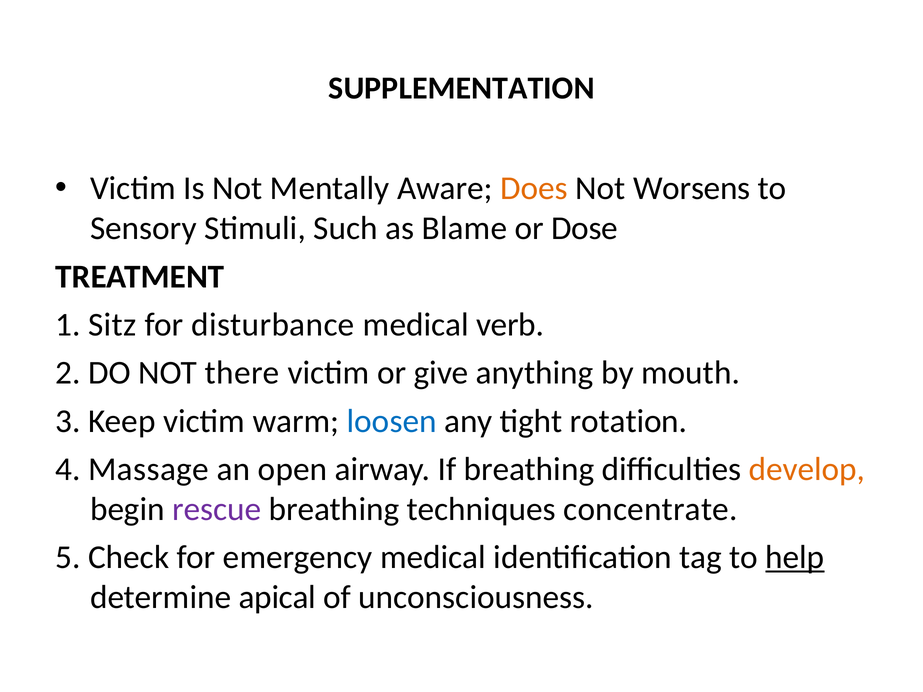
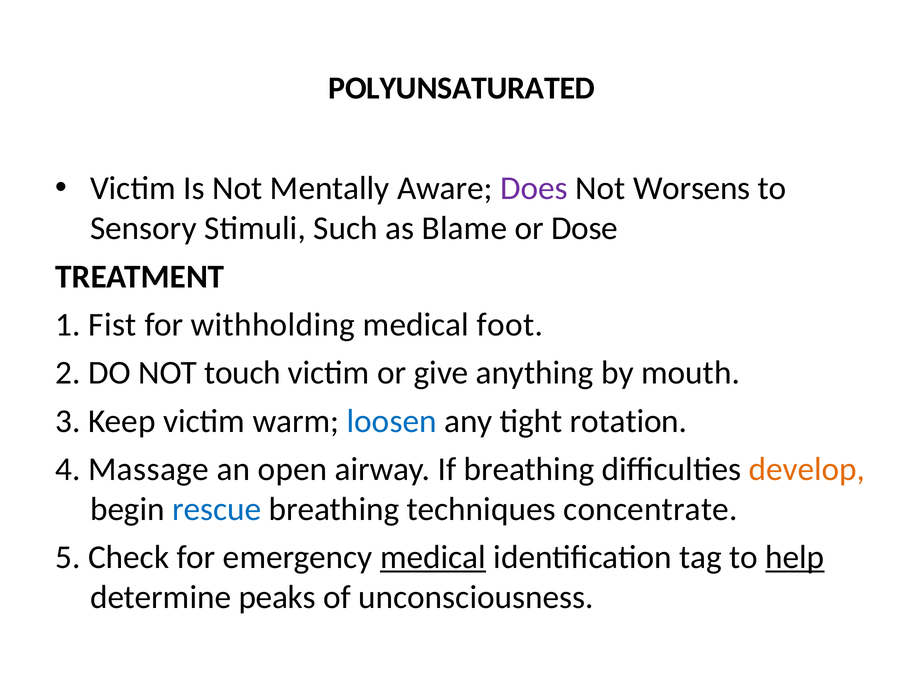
SUPPLEMENTATION: SUPPLEMENTATION -> POLYUNSATURATED (462, 88)
Does colour: orange -> purple (534, 188)
Sitz: Sitz -> Fist (112, 325)
disturbance: disturbance -> withholding (273, 325)
verb: verb -> foot (510, 325)
there: there -> touch (243, 373)
rescue colour: purple -> blue (217, 509)
medical underline: none -> present (433, 558)
apical: apical -> peaks (277, 597)
